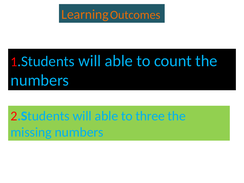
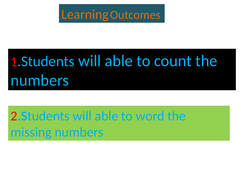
three: three -> word (150, 116)
